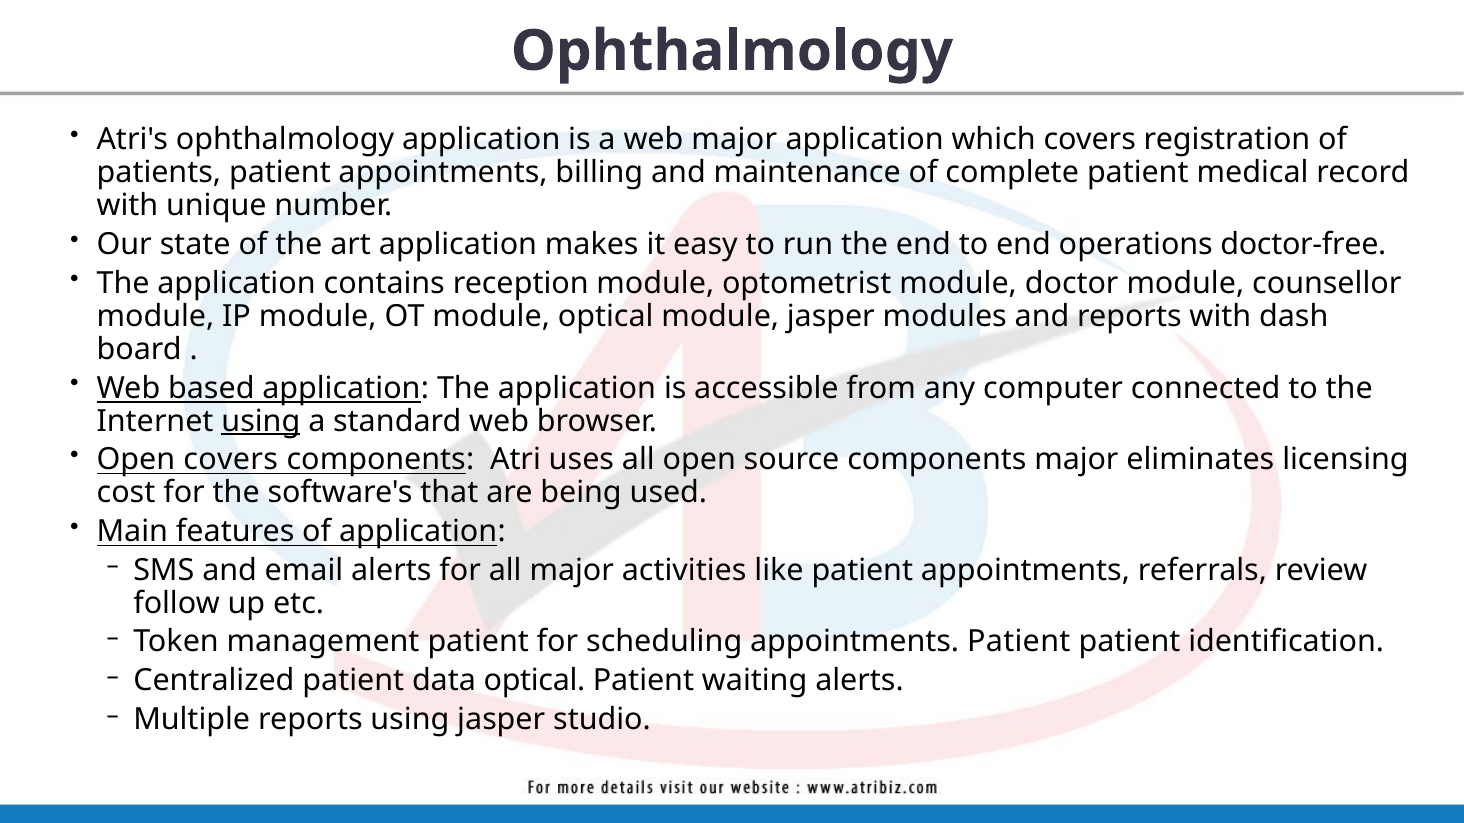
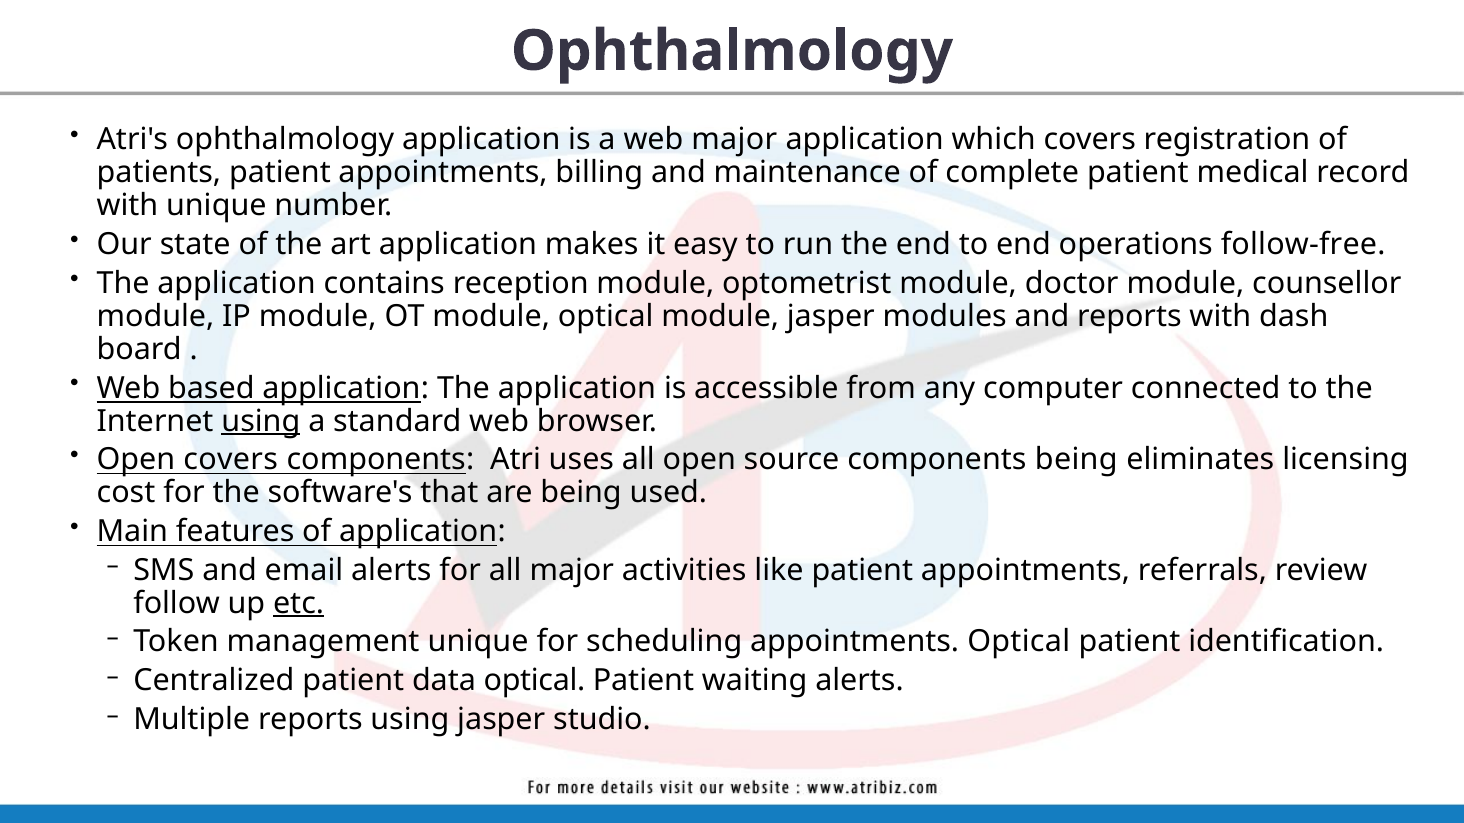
doctor-free: doctor-free -> follow-free (1303, 245)
components major: major -> being (1076, 460)
etc underline: none -> present (299, 604)
management patient: patient -> unique (478, 642)
appointments Patient: Patient -> Optical (1019, 642)
